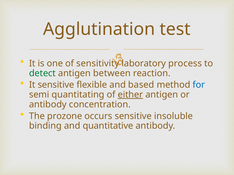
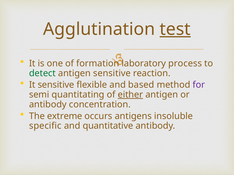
test underline: none -> present (175, 29)
sensitivity: sensitivity -> formation (98, 64)
antigen between: between -> sensitive (112, 73)
for colour: blue -> purple (199, 85)
prozone: prozone -> extreme (65, 116)
occurs sensitive: sensitive -> antigens (133, 116)
binding: binding -> specific (45, 126)
